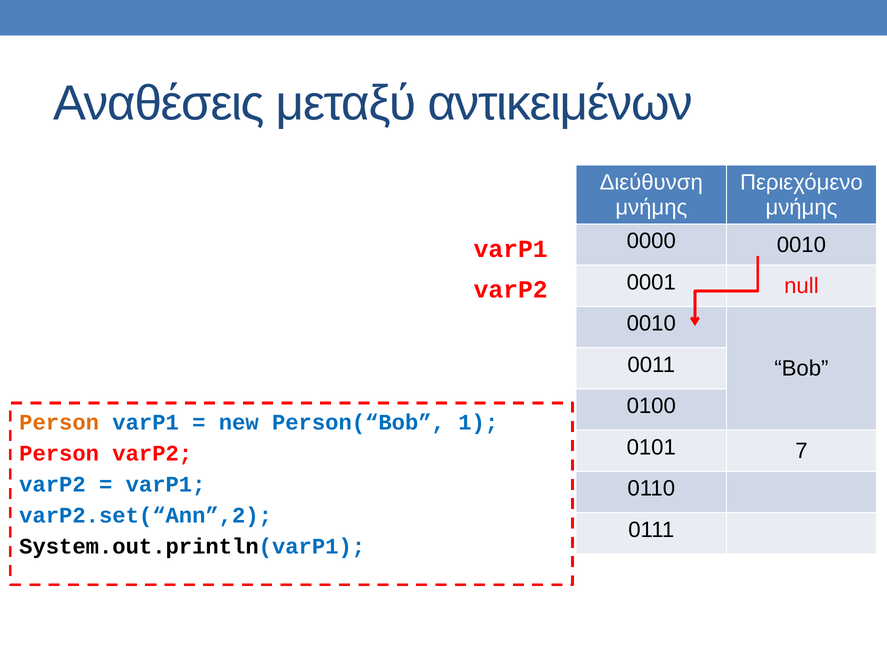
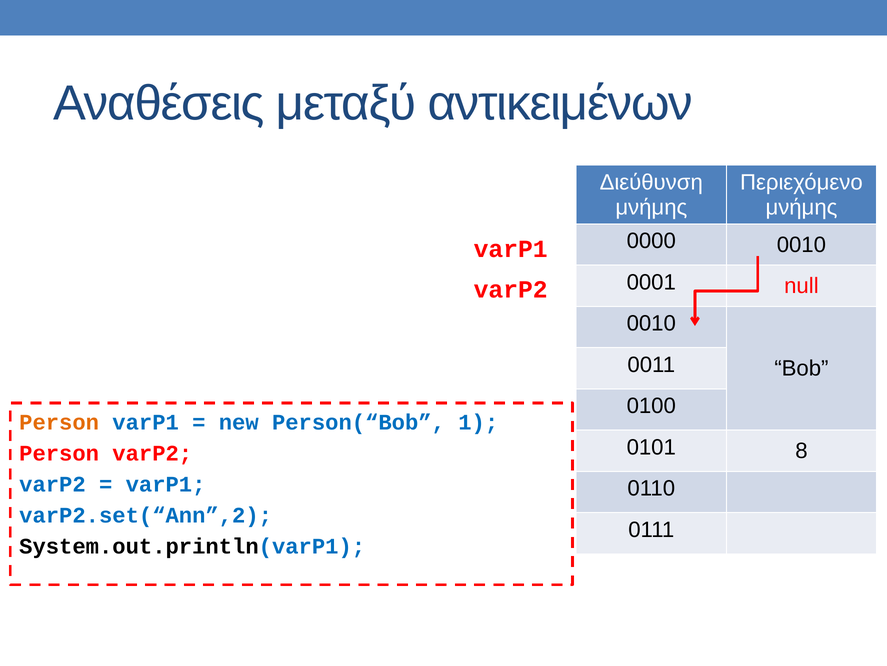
7: 7 -> 8 (801, 451)
